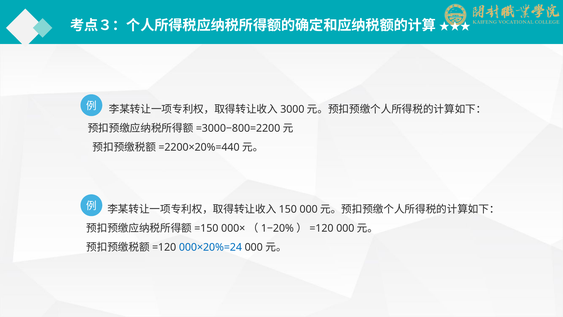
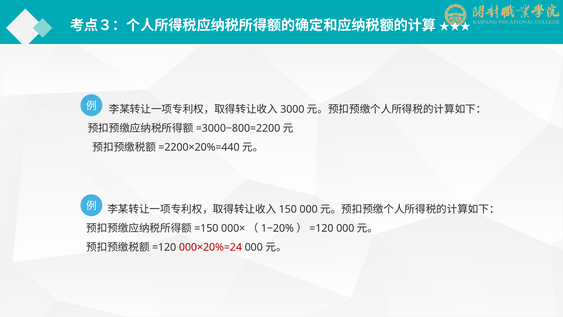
000×20%=24 colour: blue -> red (210, 247)
